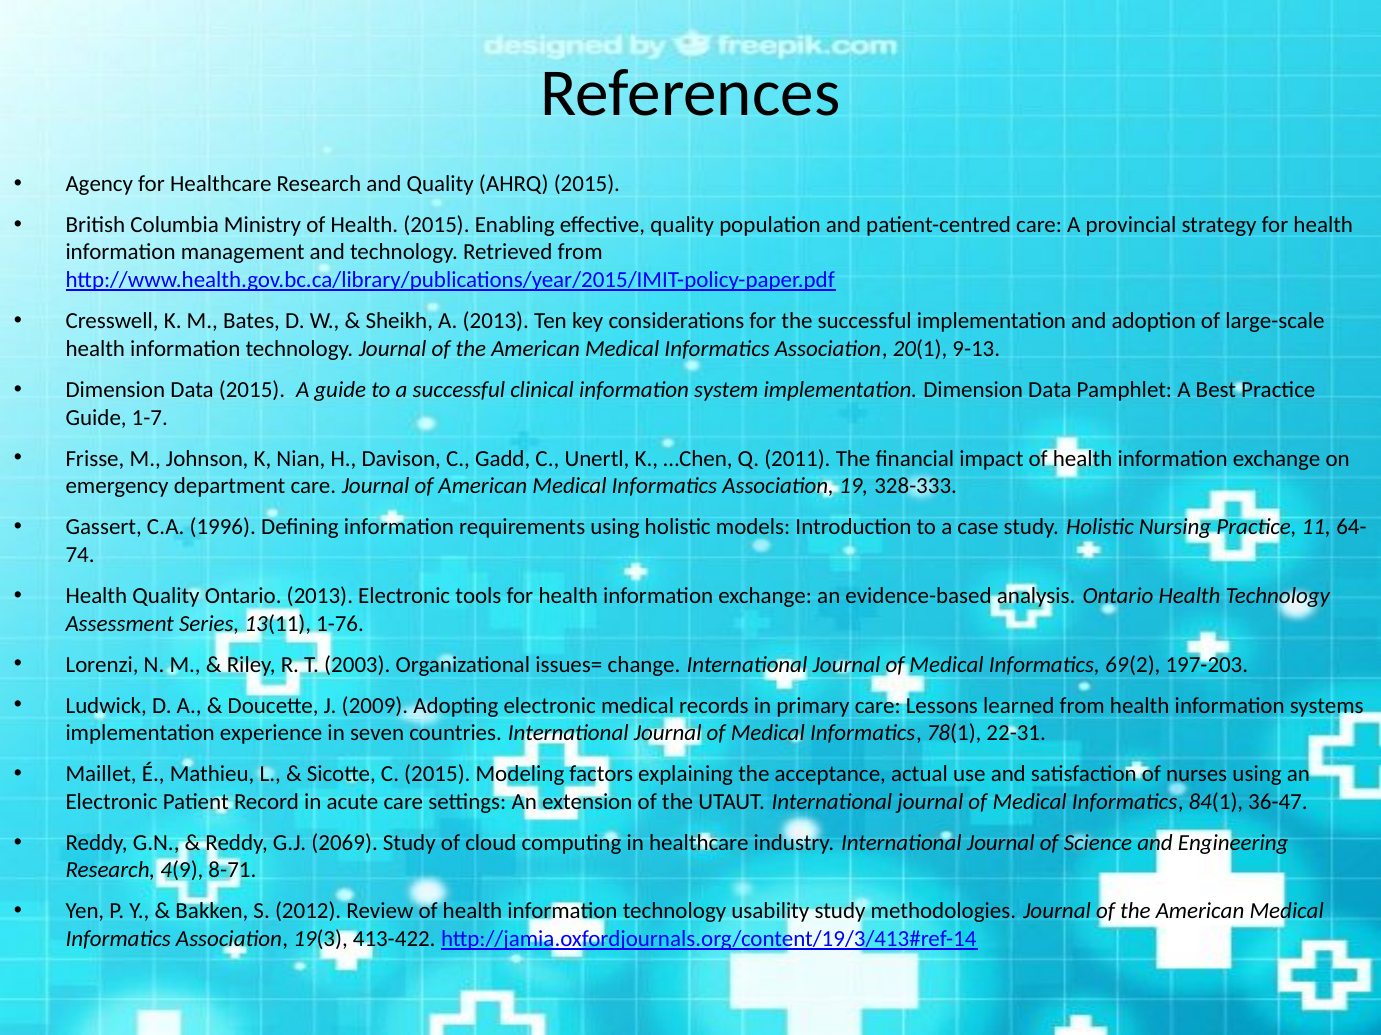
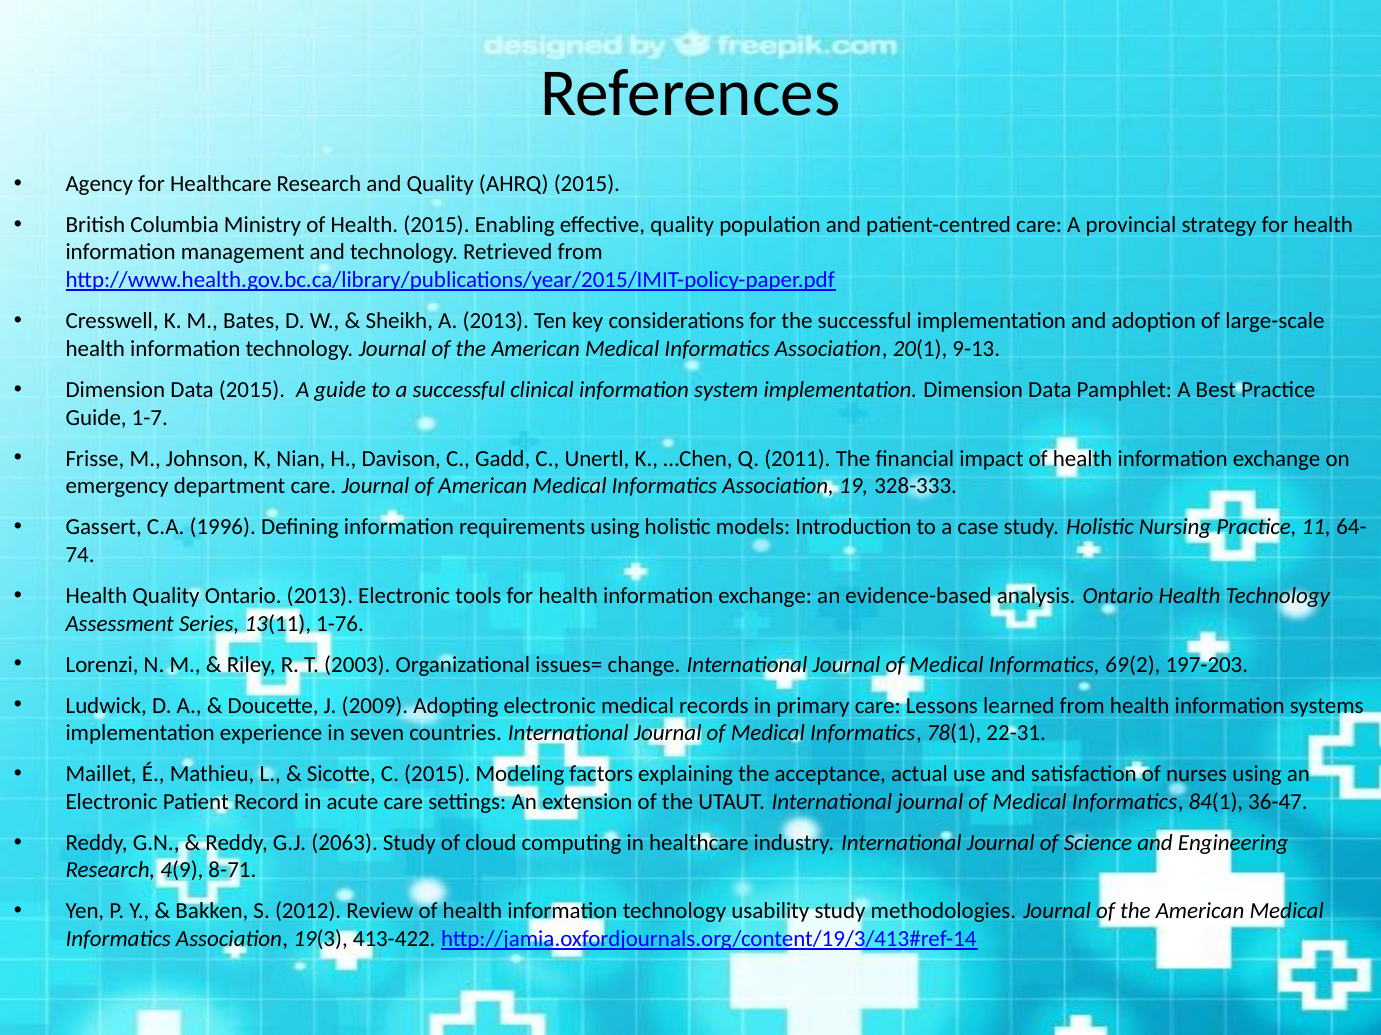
2069: 2069 -> 2063 (345, 843)
